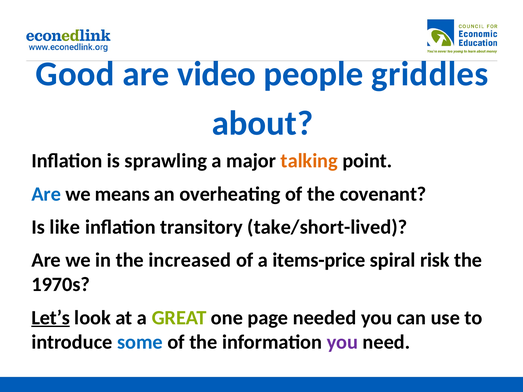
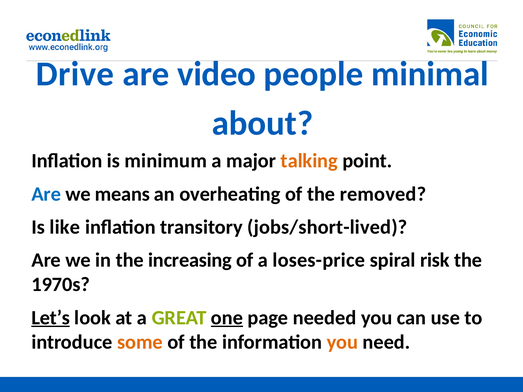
Good: Good -> Drive (75, 74)
griddles: griddles -> minimal (430, 74)
sprawling: sprawling -> minimum (166, 161)
covenant: covenant -> removed (383, 194)
take/short-lived: take/short-lived -> jobs/short-lived (327, 227)
increased: increased -> increasing (190, 260)
items-price: items-price -> loses-price (319, 260)
one underline: none -> present (227, 318)
some colour: blue -> orange (140, 342)
you colour: purple -> orange (342, 342)
